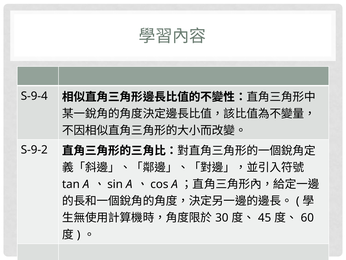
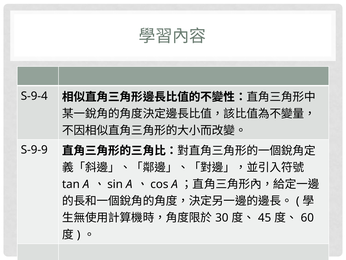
S-9-2: S-9-2 -> S-9-9 (34, 149)
